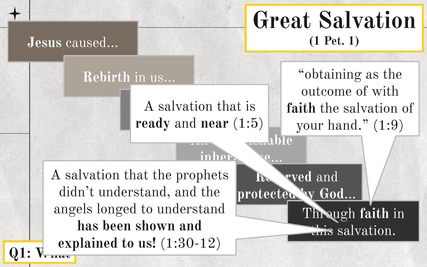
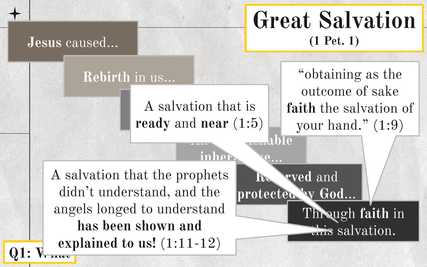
with: with -> sake (385, 91)
1:30-12: 1:30-12 -> 1:11-12 (191, 243)
